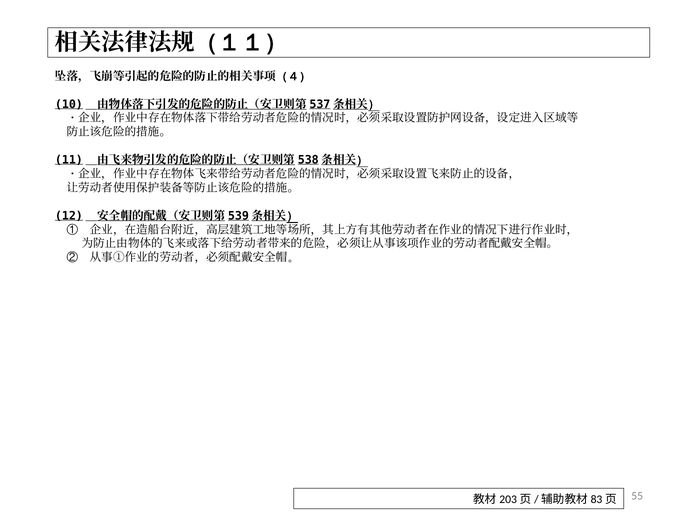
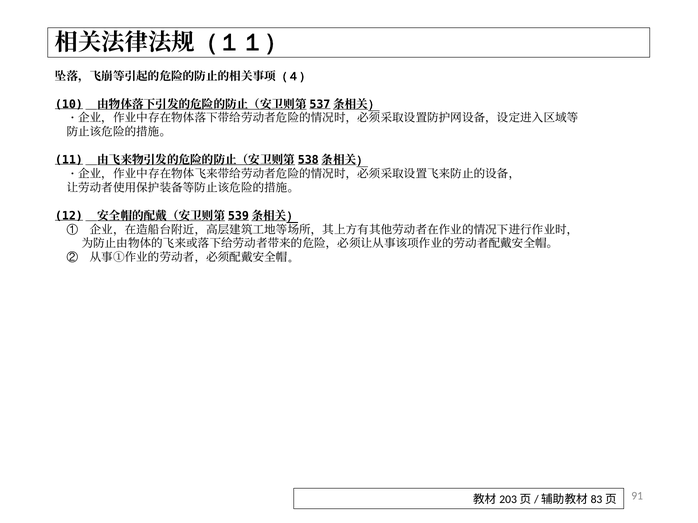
55: 55 -> 91 (637, 496)
